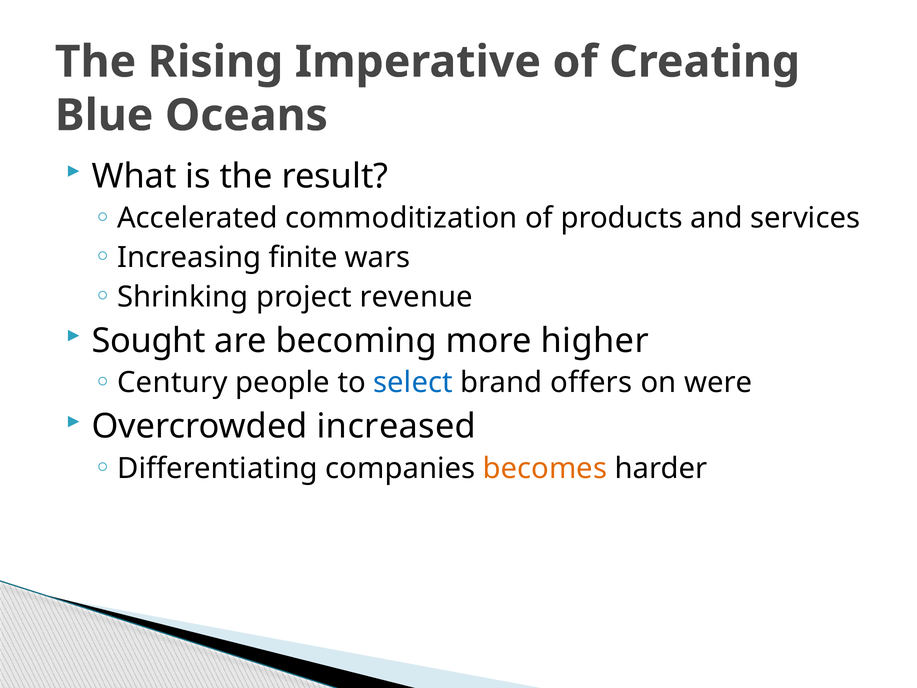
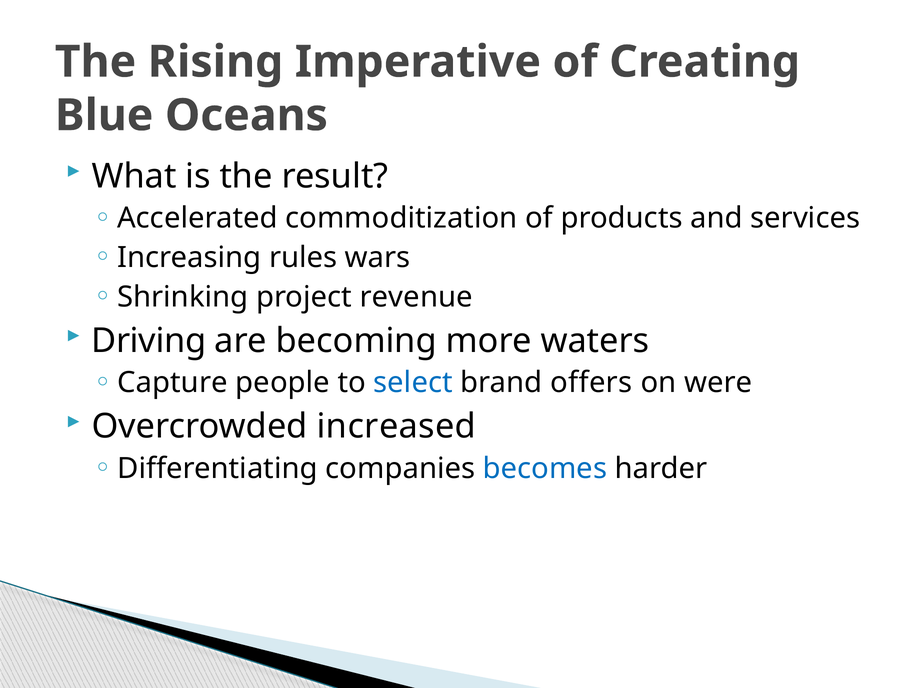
finite: finite -> rules (303, 258)
Sought: Sought -> Driving (149, 341)
higher: higher -> waters (595, 341)
Century: Century -> Capture (173, 383)
becomes colour: orange -> blue (545, 468)
